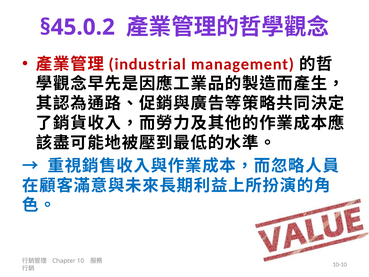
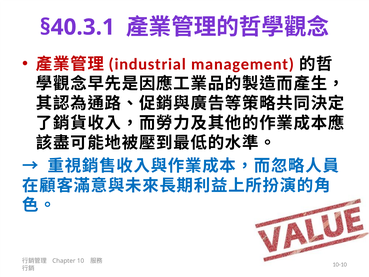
§45.0.2: §45.0.2 -> §40.3.1 (77, 27)
